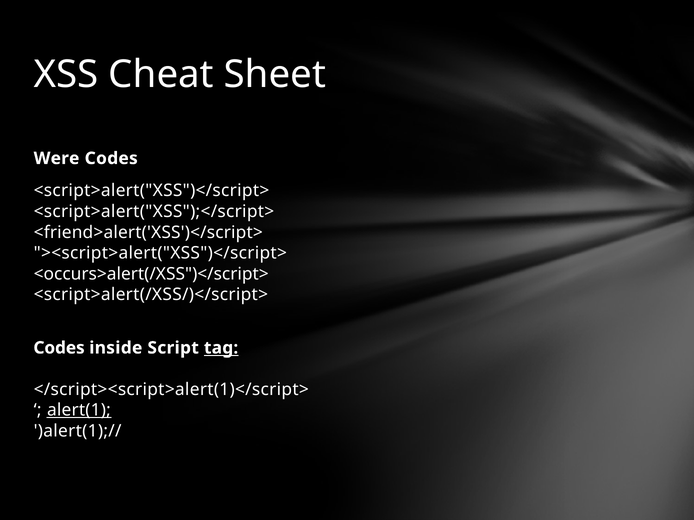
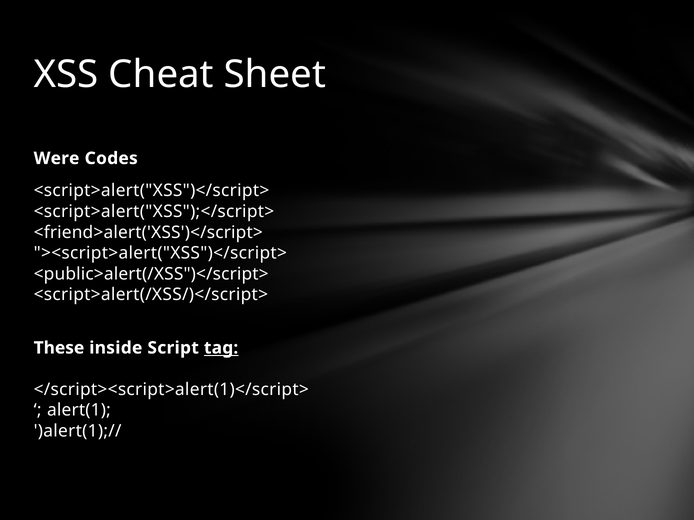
<occurs>alert(/XSS")</script>: <occurs>alert(/XSS")</script> -> <public>alert(/XSS")</script> (151, 274)
Codes: Codes -> These (59, 348)
alert(1 underline: present -> none (79, 411)
